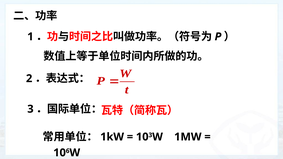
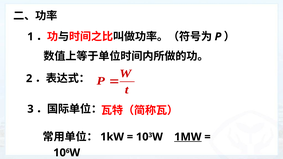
1MW underline: none -> present (188, 137)
